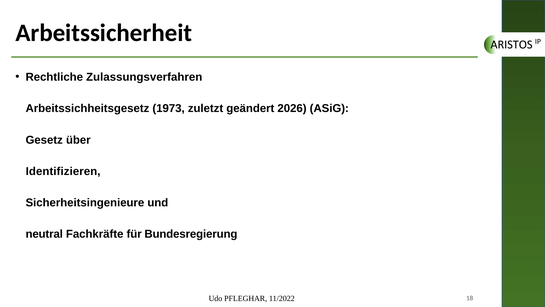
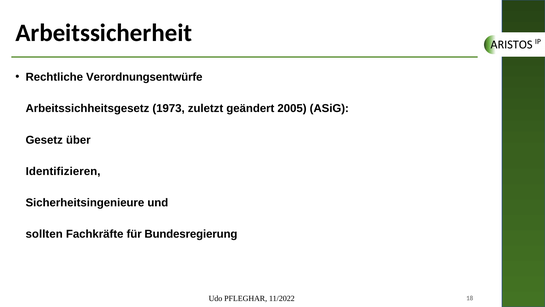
Zulassungsverfahren: Zulassungsverfahren -> Verordnungsentwürfe (144, 77)
2026: 2026 -> 2005 (292, 108)
neutral: neutral -> sollten (44, 234)
